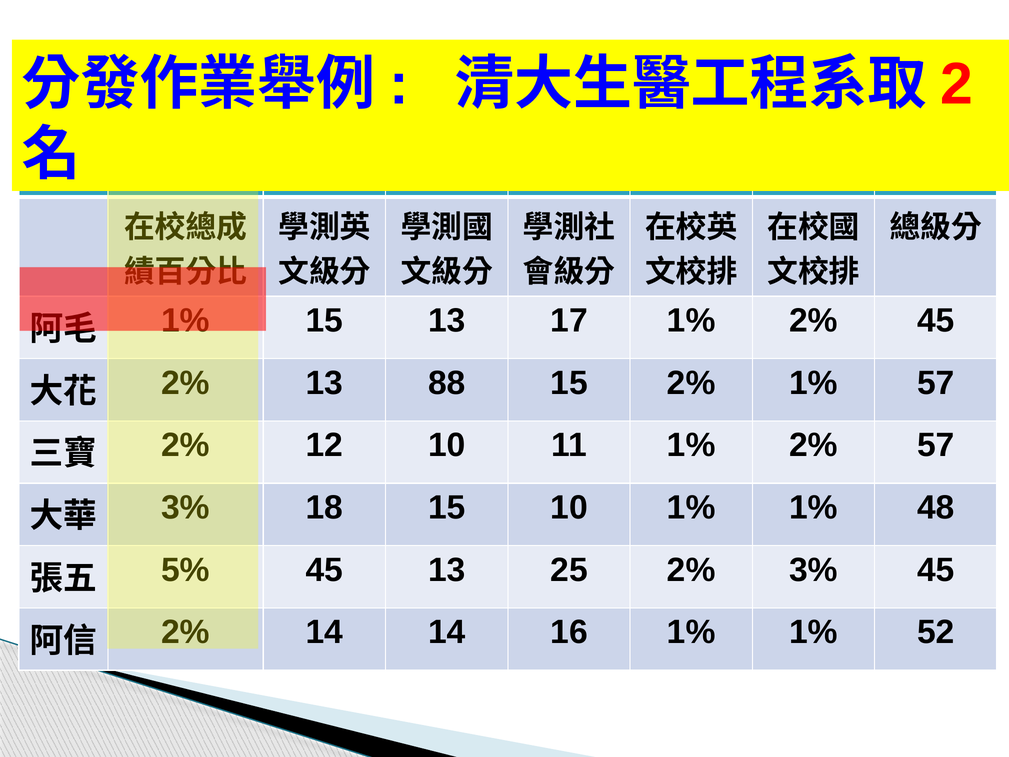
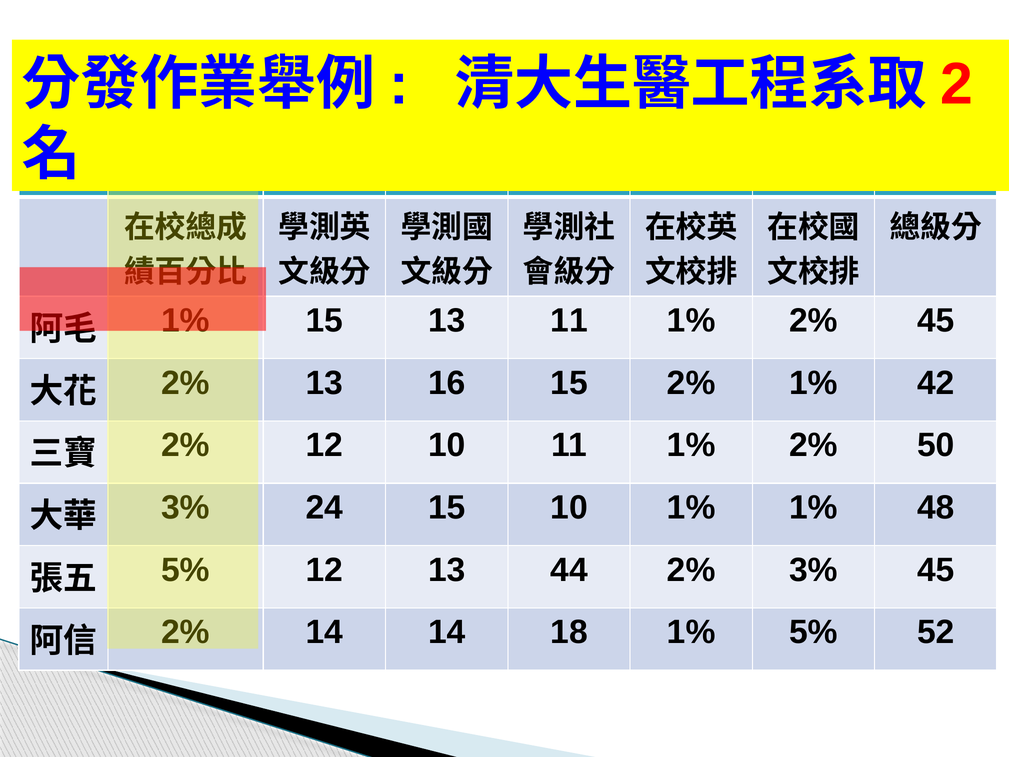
13 17: 17 -> 11 (569, 320)
88: 88 -> 16 (447, 383)
1% 57: 57 -> 42 (936, 383)
2% 57: 57 -> 50 (936, 445)
18: 18 -> 24 (324, 507)
45: 45 -> 12 (324, 570)
25: 25 -> 44 (569, 570)
16: 16 -> 18 (569, 632)
1%: 1% -> 5% (814, 632)
